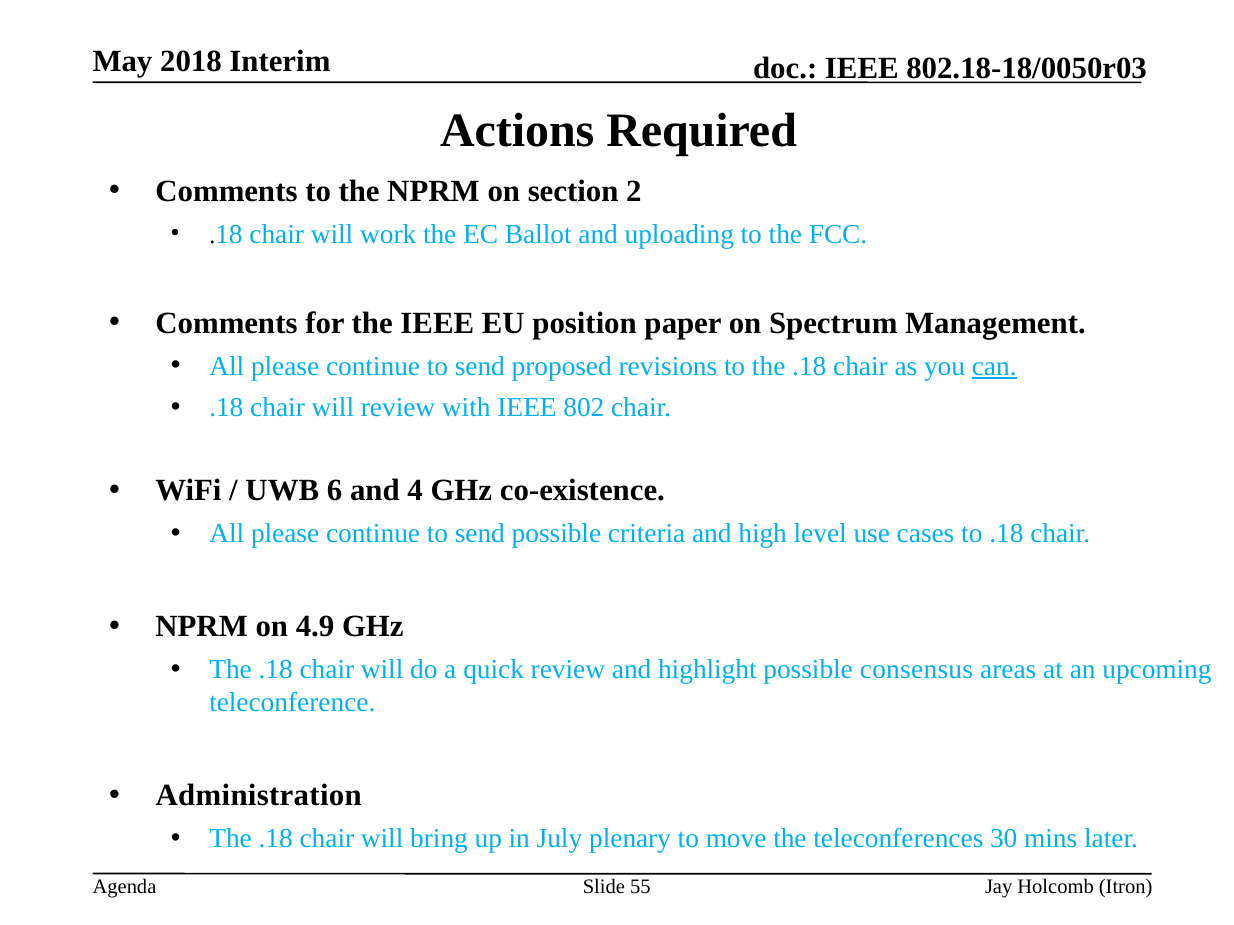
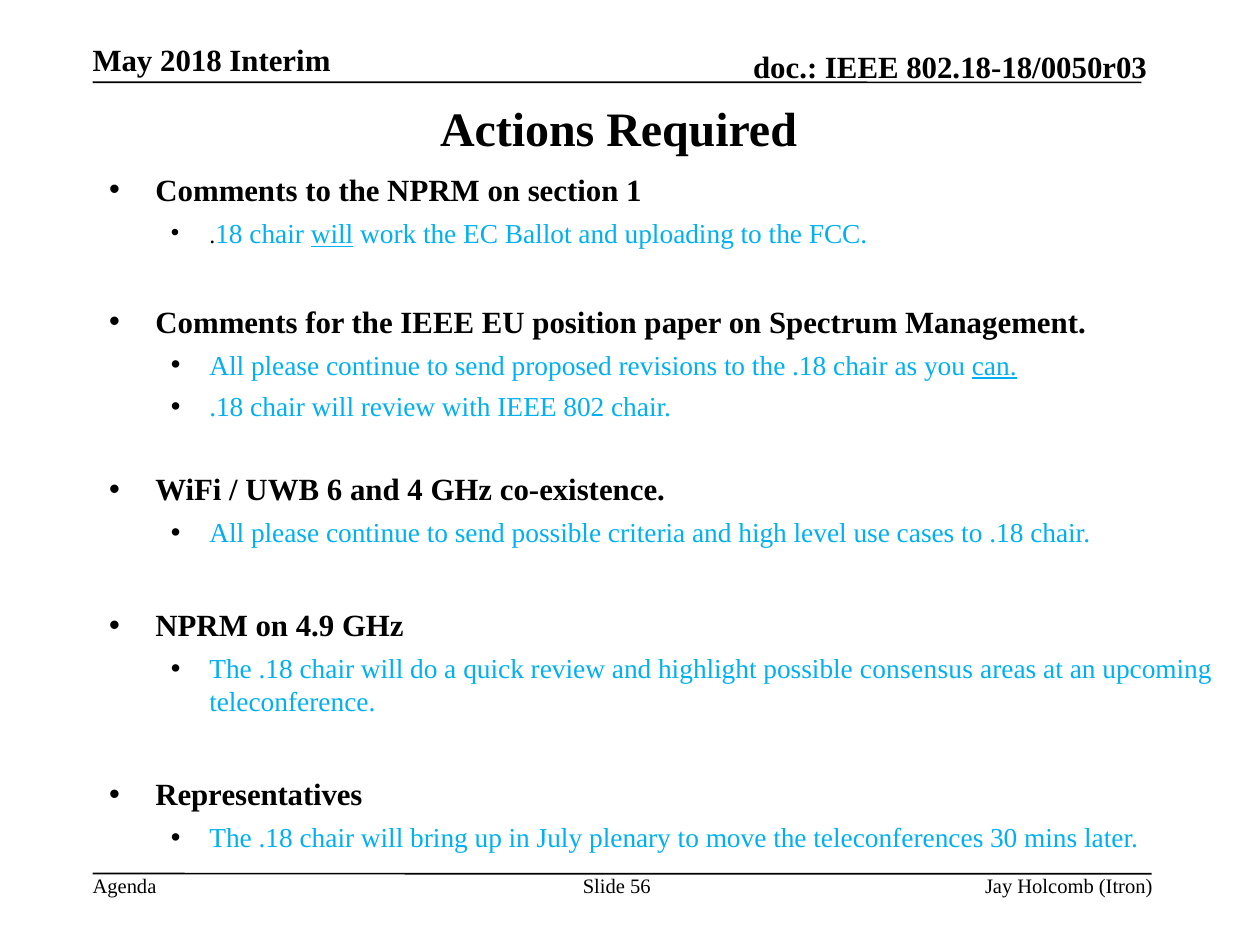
2: 2 -> 1 (634, 191)
will underline: none -> present (332, 235)
Administration: Administration -> Representatives (259, 796)
55: 55 -> 56 (640, 888)
